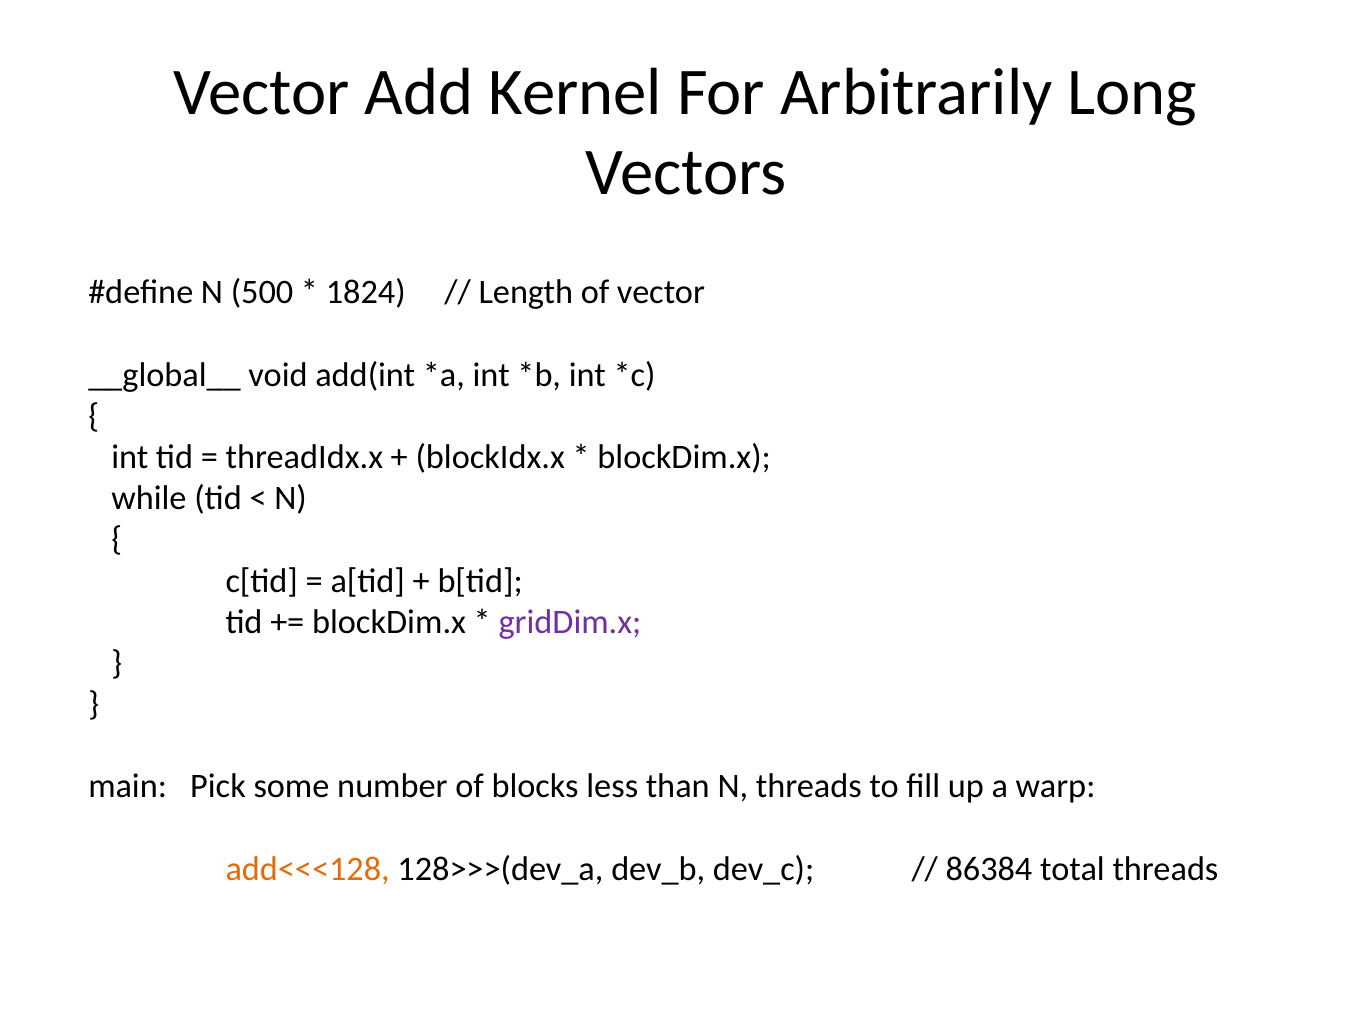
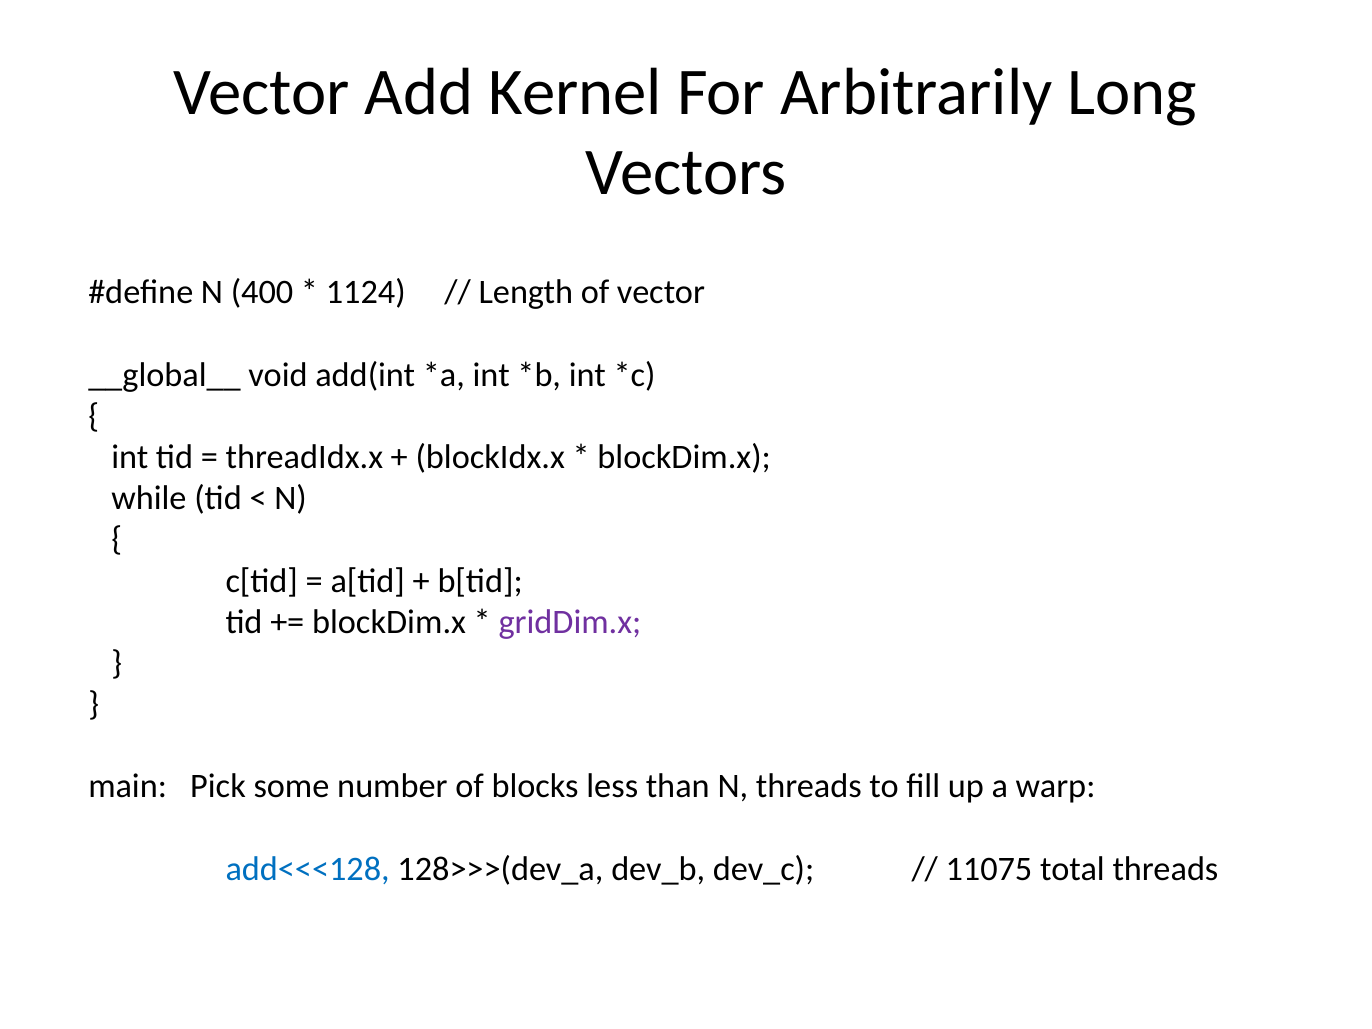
500: 500 -> 400 (262, 293)
1824: 1824 -> 1124 (366, 293)
add<<<128 colour: orange -> blue (308, 869)
86384: 86384 -> 11075 (989, 869)
